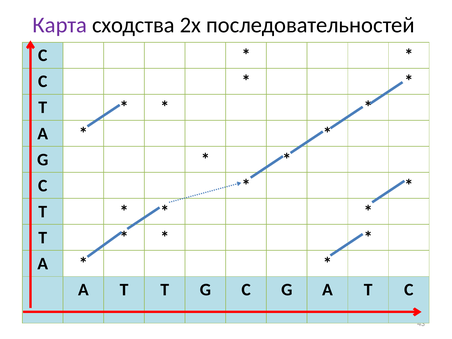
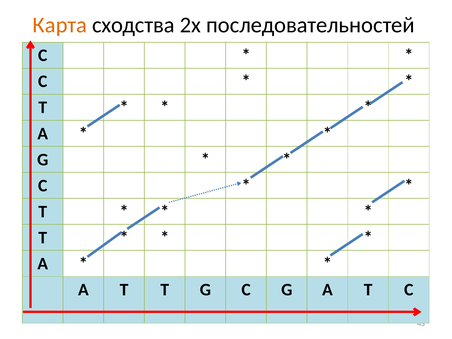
Карта colour: purple -> orange (60, 25)
